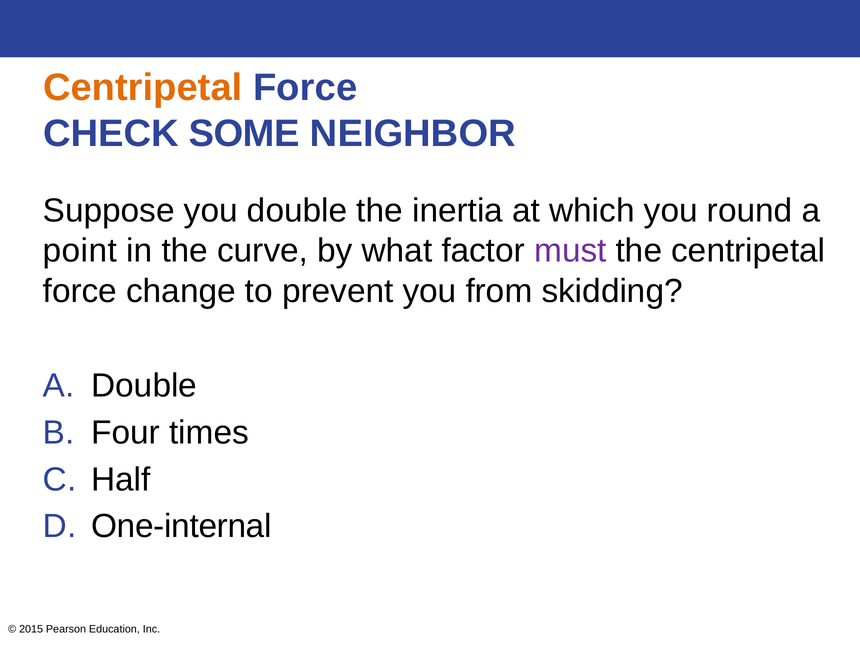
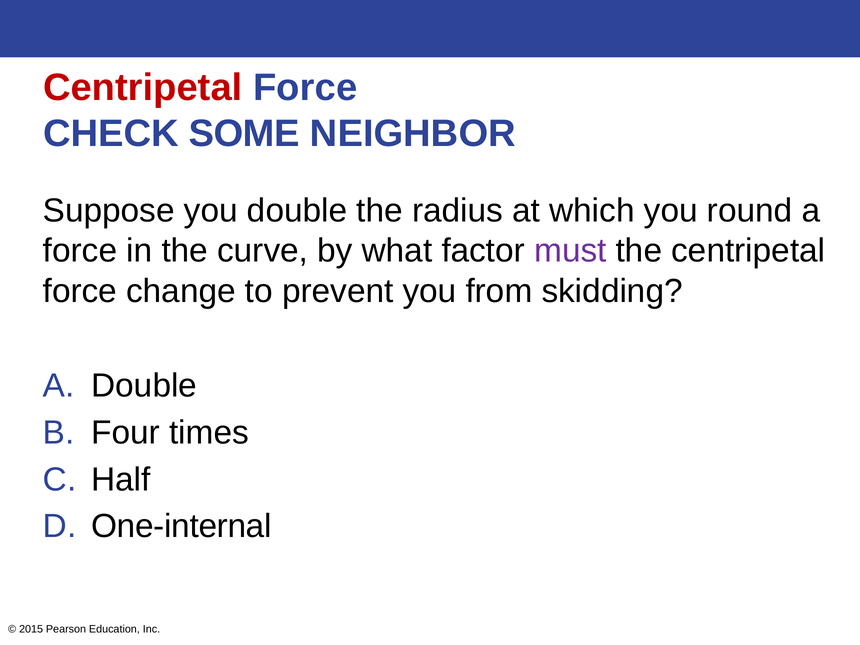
Centripetal colour: orange -> red (143, 88)
inertia: inertia -> radius (458, 211)
point: point -> force (80, 251)
